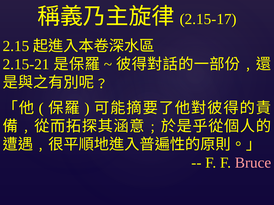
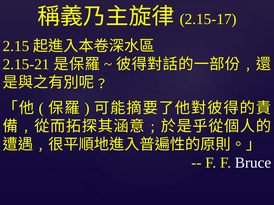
Bruce colour: pink -> white (253, 163)
